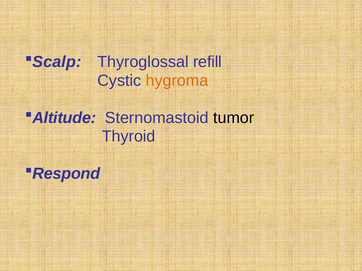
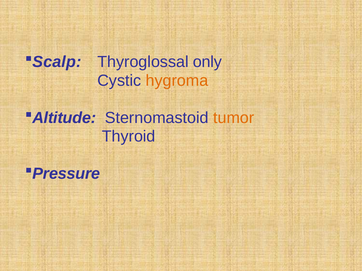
refill: refill -> only (207, 62)
tumor colour: black -> orange (234, 118)
Respond: Respond -> Pressure (66, 174)
